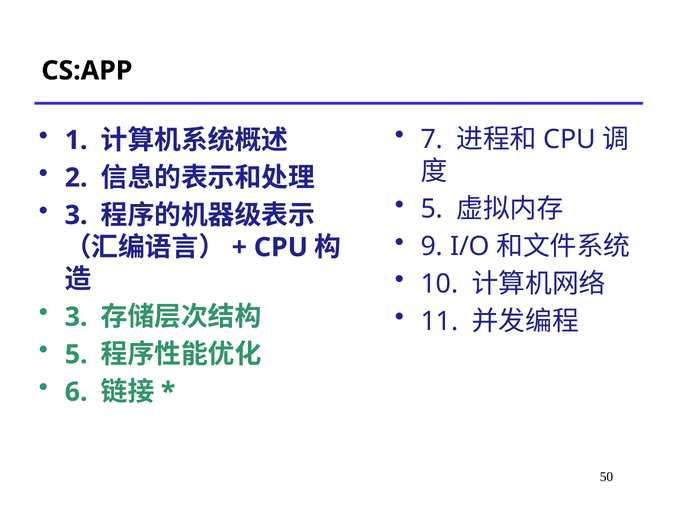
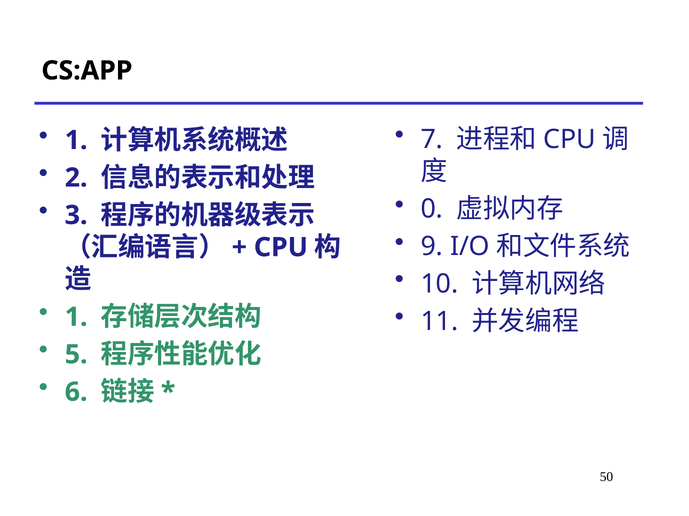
5: 5 -> 0 (432, 209)
3: 3 -> 1 (76, 317)
